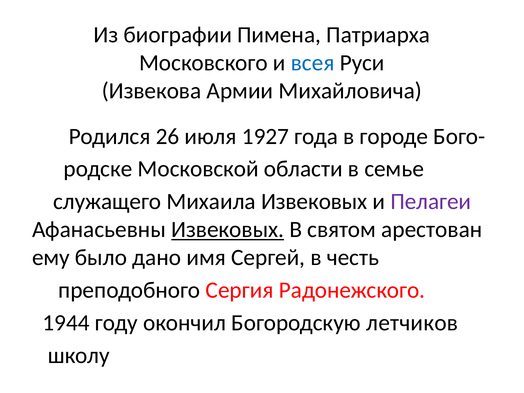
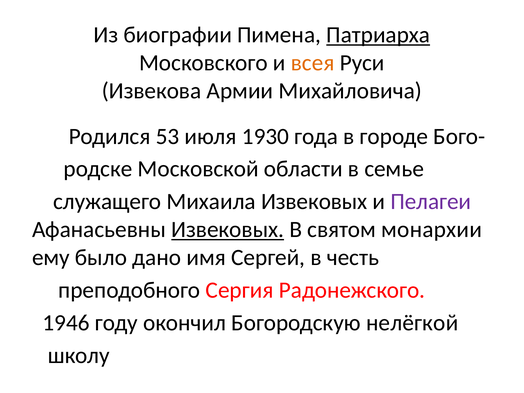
Патриарха underline: none -> present (378, 35)
всея colour: blue -> orange (313, 63)
26: 26 -> 53 (168, 136)
1927: 1927 -> 1930 (265, 136)
арестован: арестован -> монархии (432, 230)
1944: 1944 -> 1946 (66, 323)
летчиков: летчиков -> нелёгкой (412, 323)
